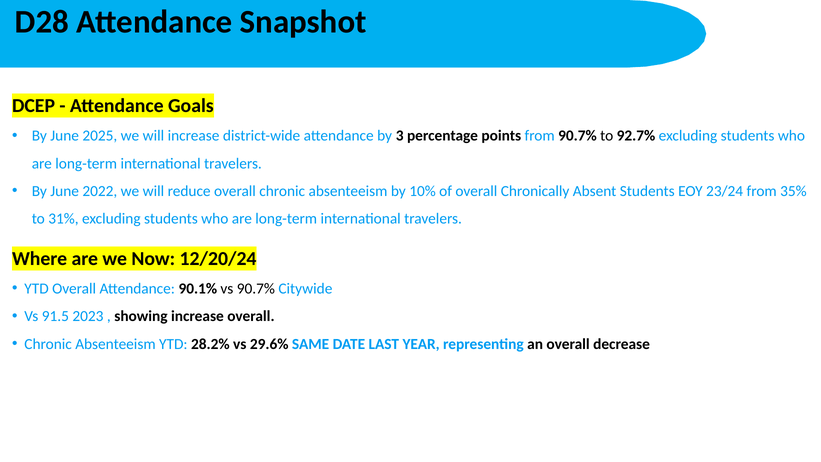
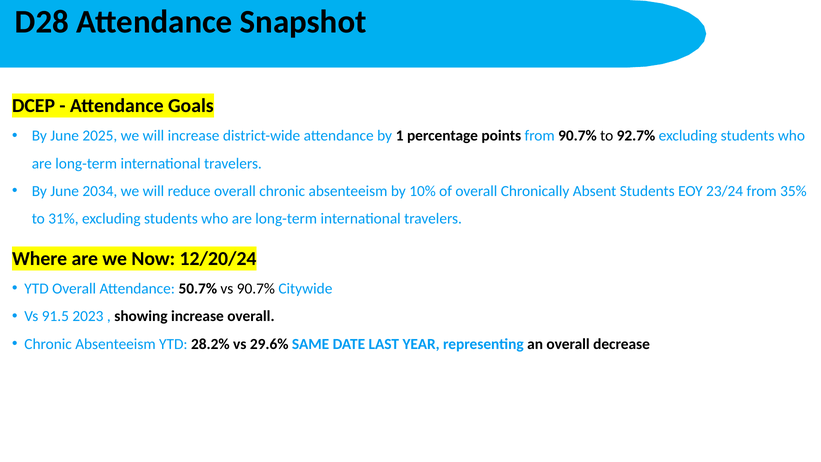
3: 3 -> 1 (400, 136)
2022: 2022 -> 2034 (100, 191)
90.1%: 90.1% -> 50.7% (198, 289)
